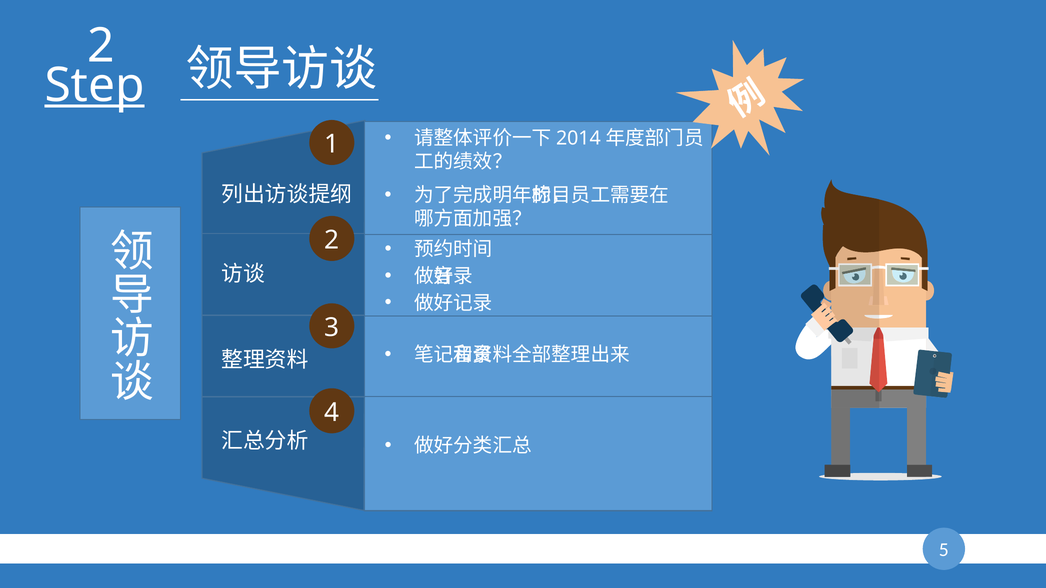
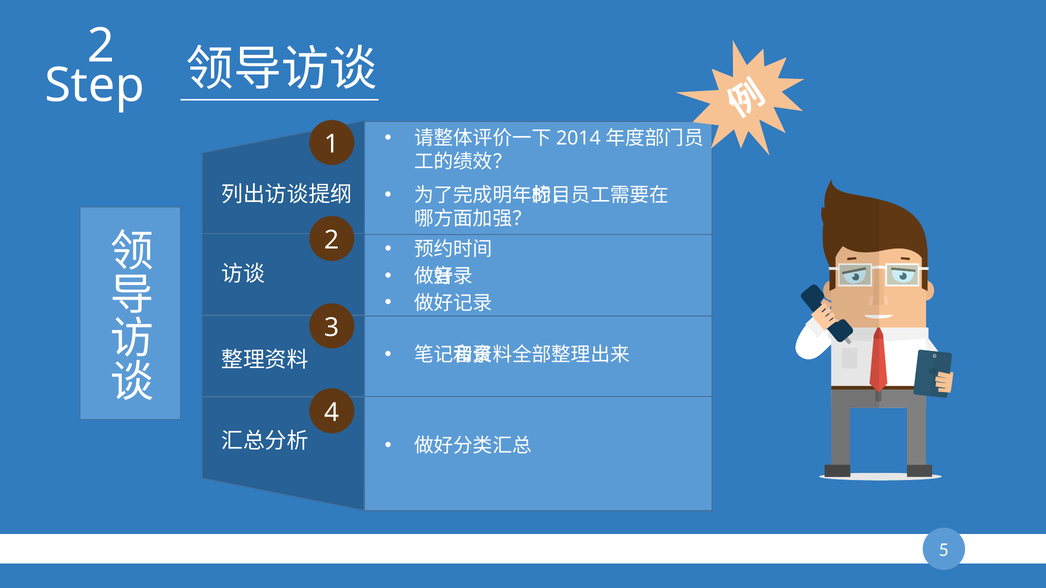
Step underline: present -> none (95, 85)
